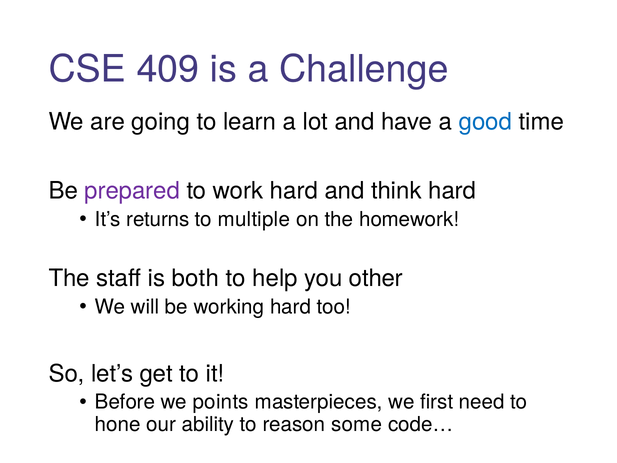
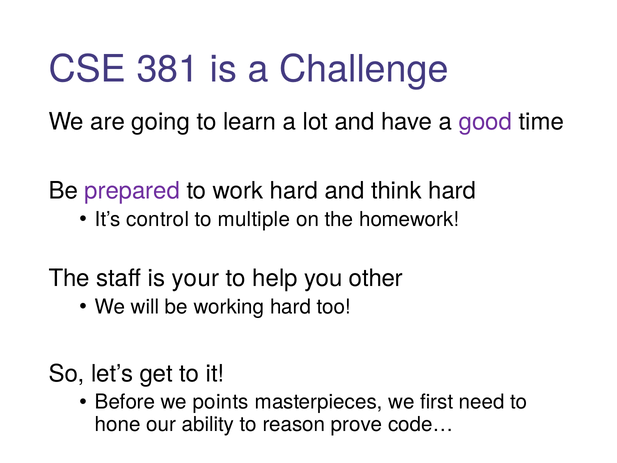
409: 409 -> 381 (168, 69)
good colour: blue -> purple (485, 122)
returns: returns -> control (158, 219)
both: both -> your (195, 278)
some: some -> prove (357, 424)
